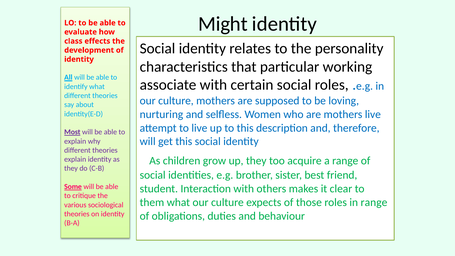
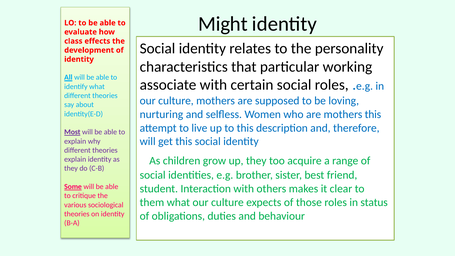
mothers live: live -> this (373, 114)
in range: range -> status (374, 202)
